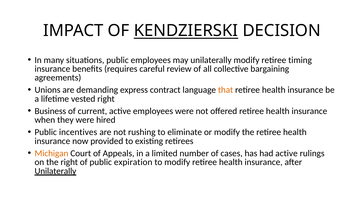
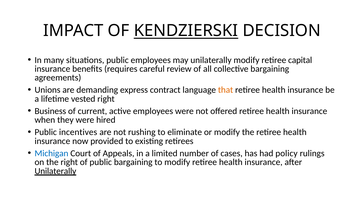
timing: timing -> capital (300, 60)
Michigan colour: orange -> blue (51, 153)
had active: active -> policy (286, 153)
public expiration: expiration -> bargaining (133, 162)
